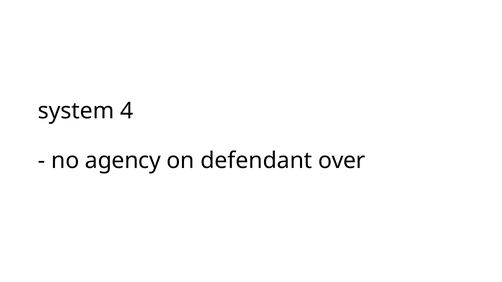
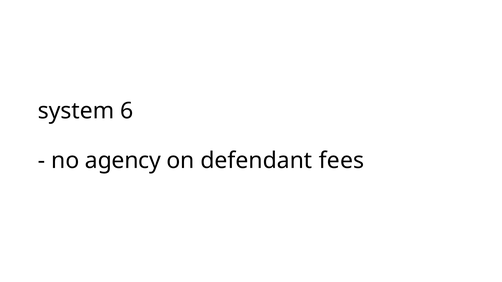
4: 4 -> 6 (127, 111)
over: over -> fees (341, 161)
